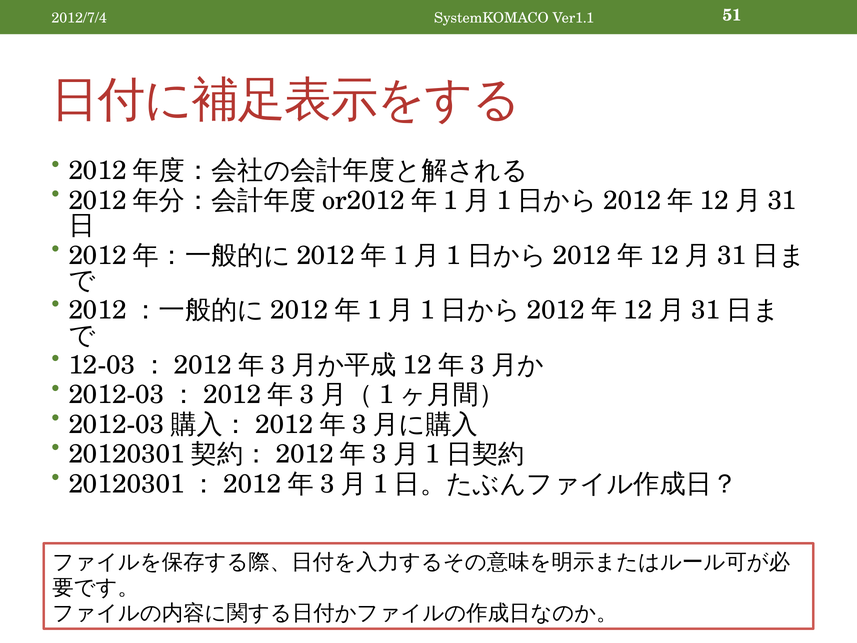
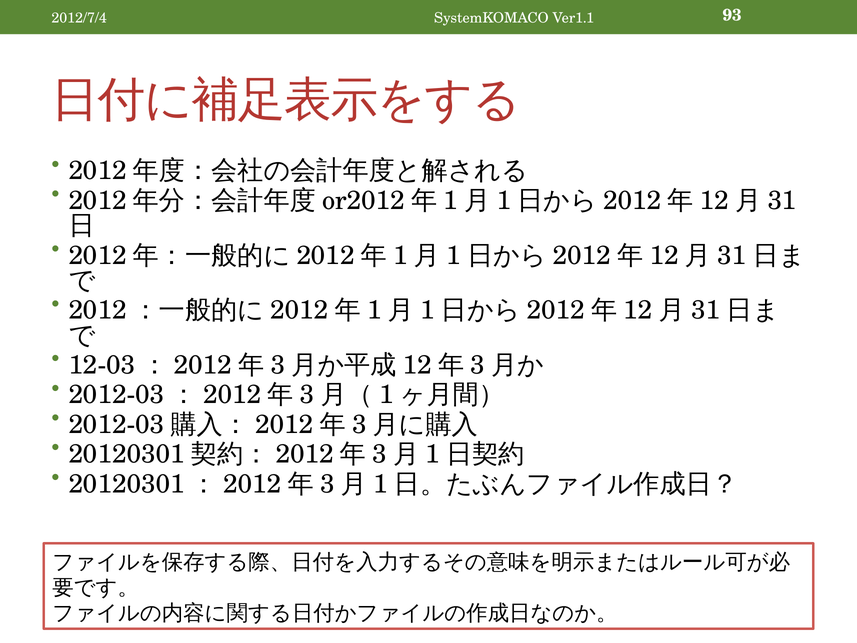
51: 51 -> 93 (732, 15)
